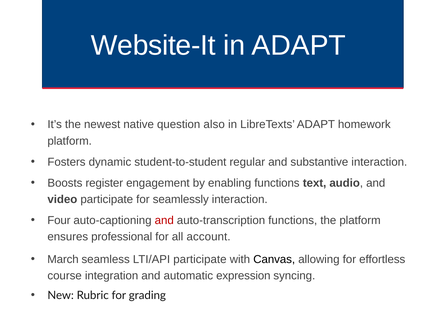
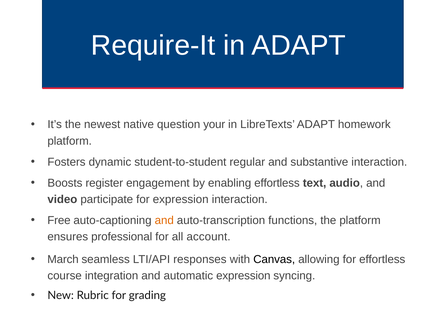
Website-It: Website-It -> Require-It (153, 46)
also: also -> your (214, 125)
enabling functions: functions -> effortless (277, 183)
for seamlessly: seamlessly -> expression (181, 200)
Four: Four -> Free (59, 221)
and colour: red -> orange (164, 221)
LTI/API participate: participate -> responses (200, 260)
